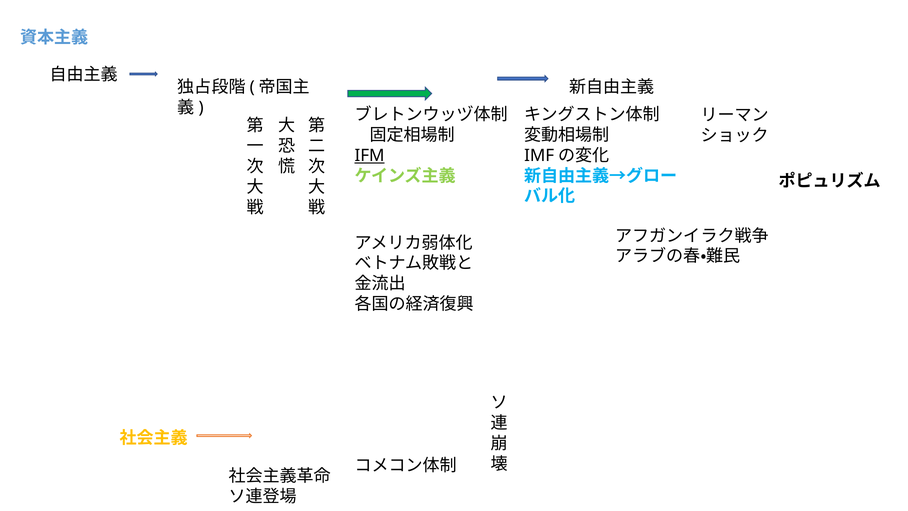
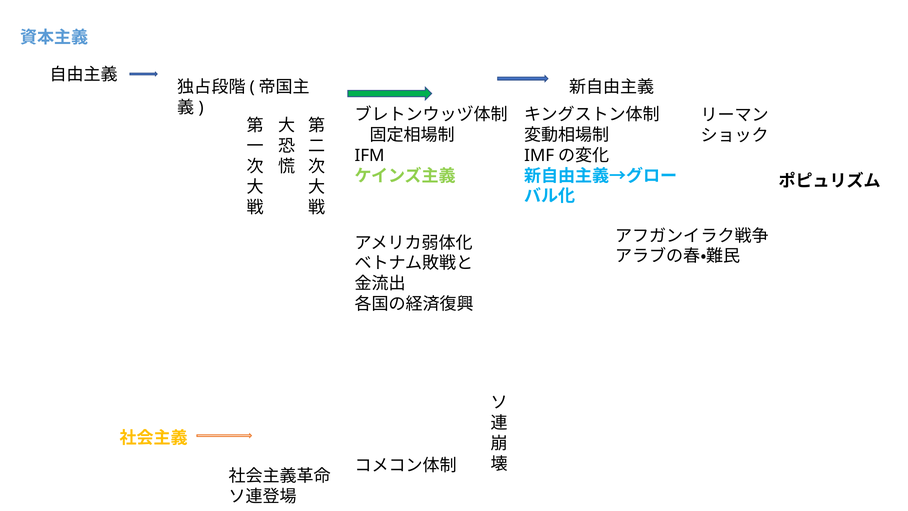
IFM underline: present -> none (370, 155)
